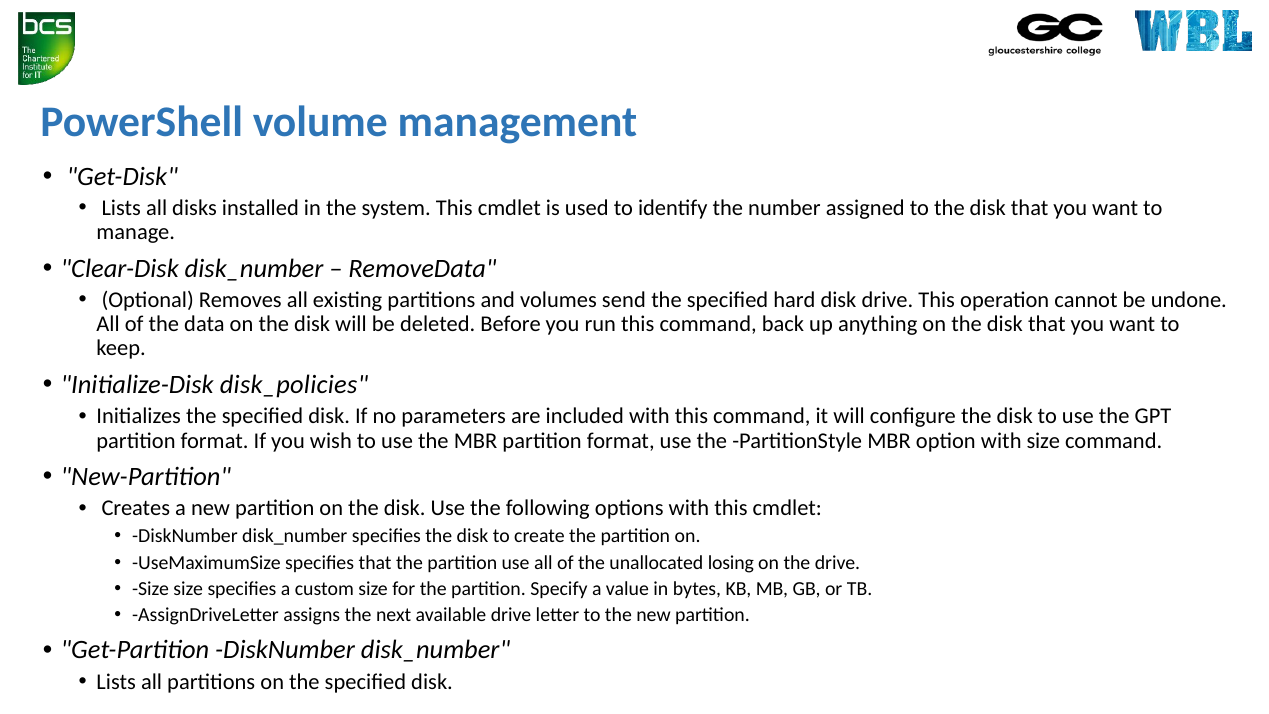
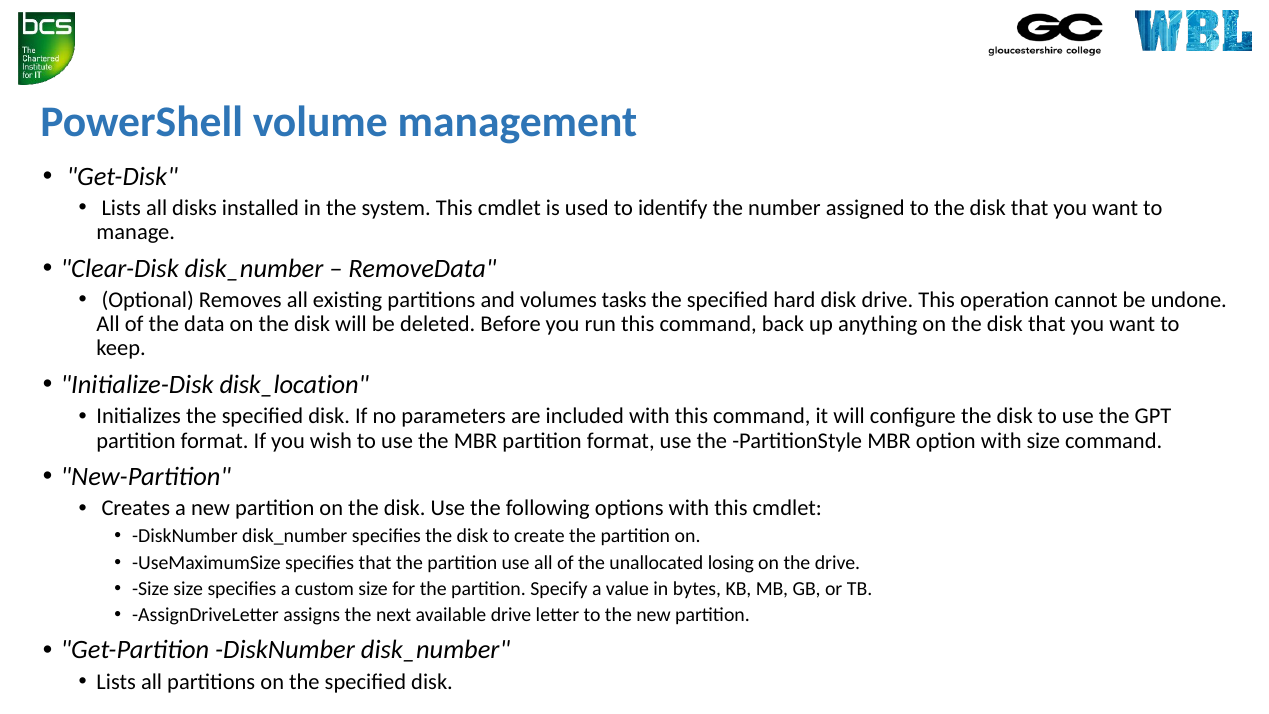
send: send -> tasks (624, 300)
disk_policies: disk_policies -> disk_location (294, 385)
